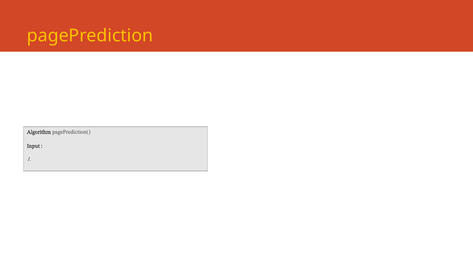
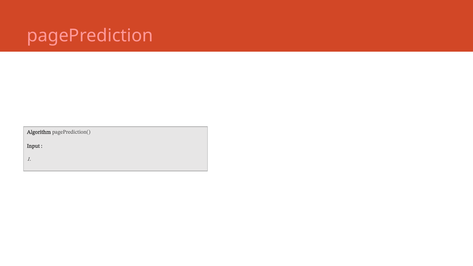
pagePrediction colour: yellow -> pink (90, 36)
